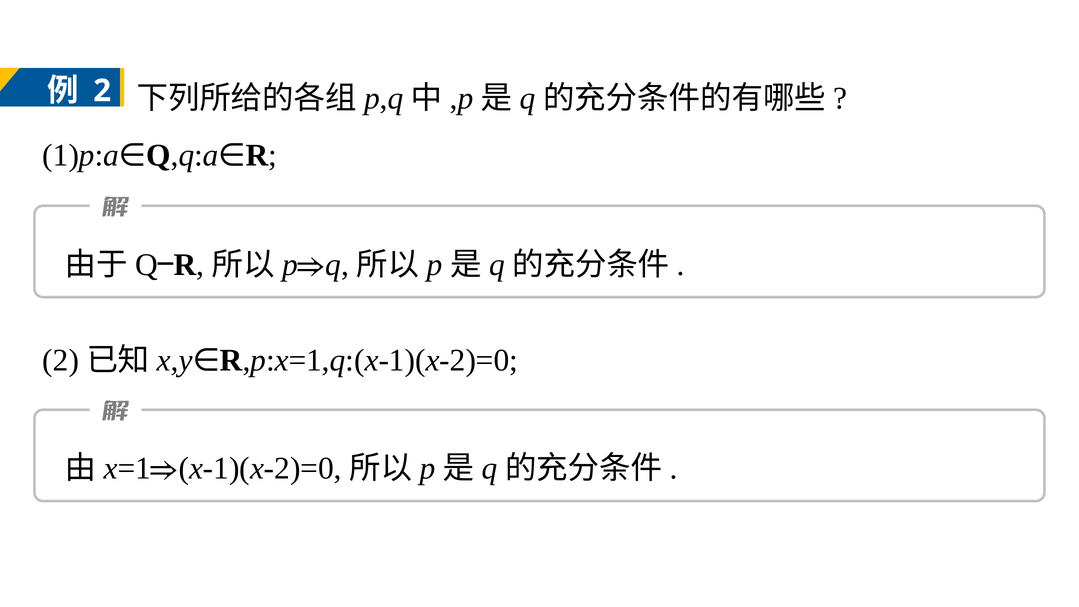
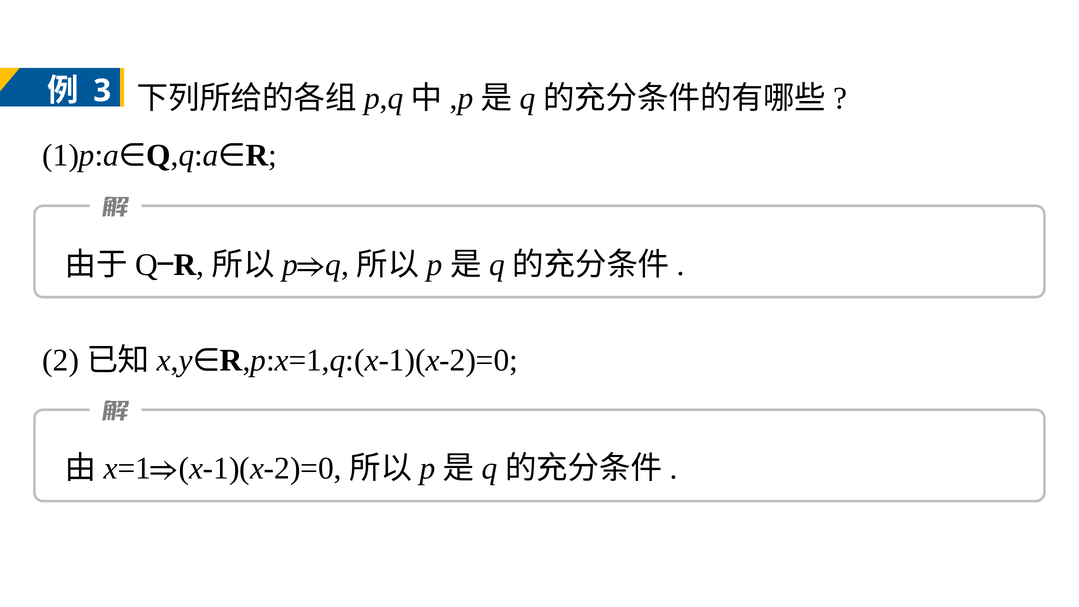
2: 2 -> 3 (102, 91)
